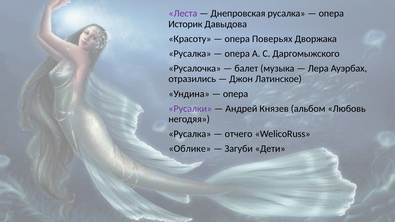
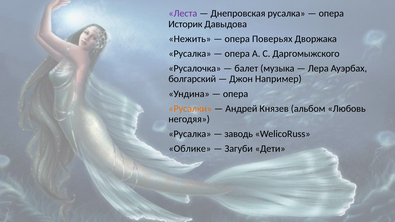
Красоту: Красоту -> Нежить (190, 39)
отразились: отразились -> болгарский (192, 79)
Латинское: Латинское -> Например (278, 79)
Русалки colour: purple -> orange (190, 109)
отчего: отчего -> заводь (239, 134)
